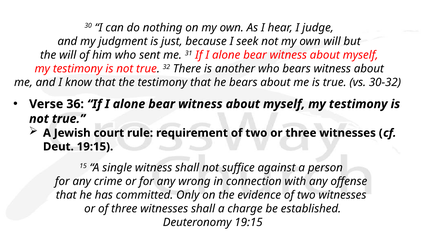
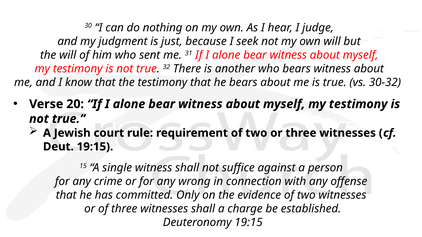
36: 36 -> 20 (75, 104)
